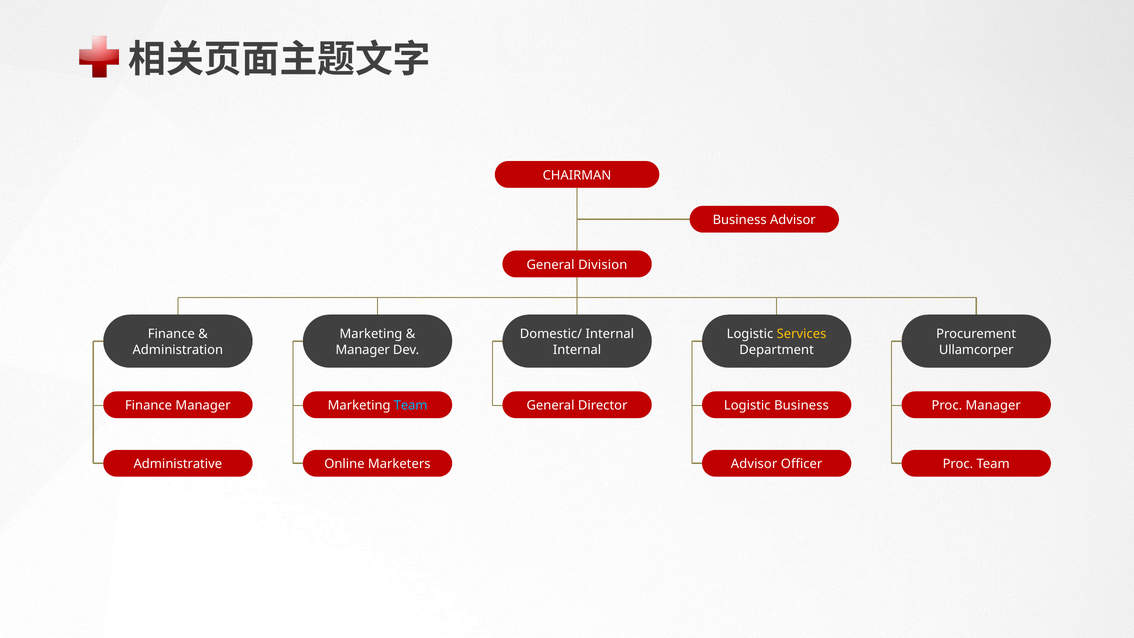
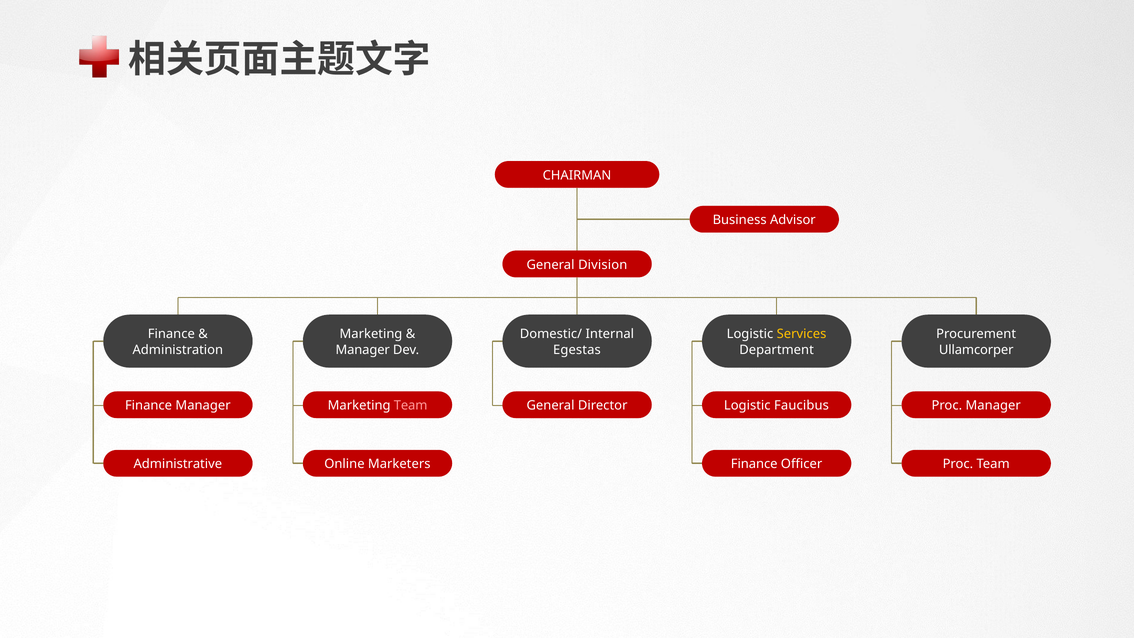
Internal: Internal -> Egestas (577, 350)
Team colour: light blue -> pink (411, 406)
Logistic Business: Business -> Faucibus (802, 406)
Advisor: Advisor -> Finance (754, 464)
